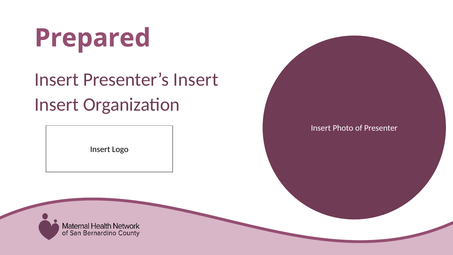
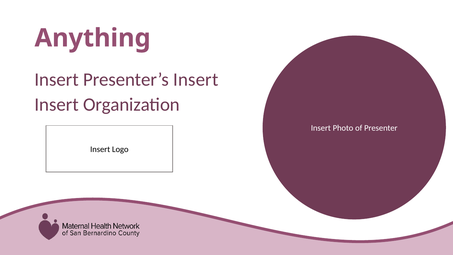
Prepared: Prepared -> Anything (93, 38)
